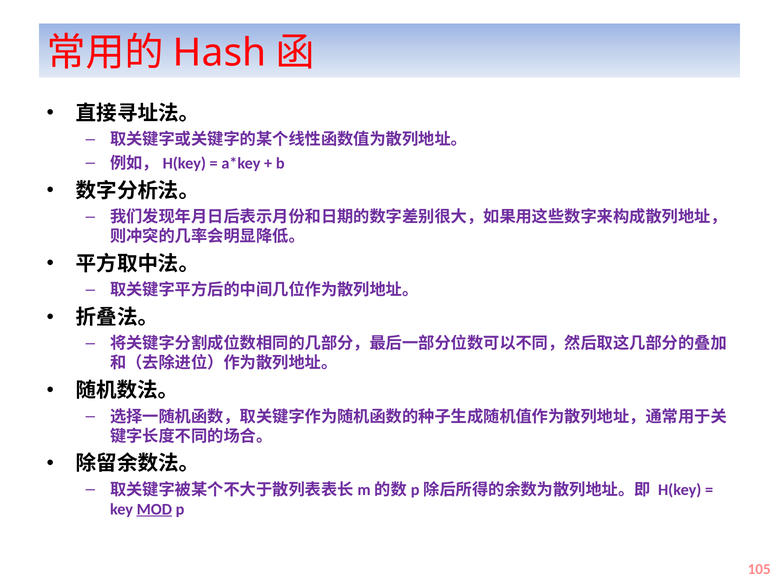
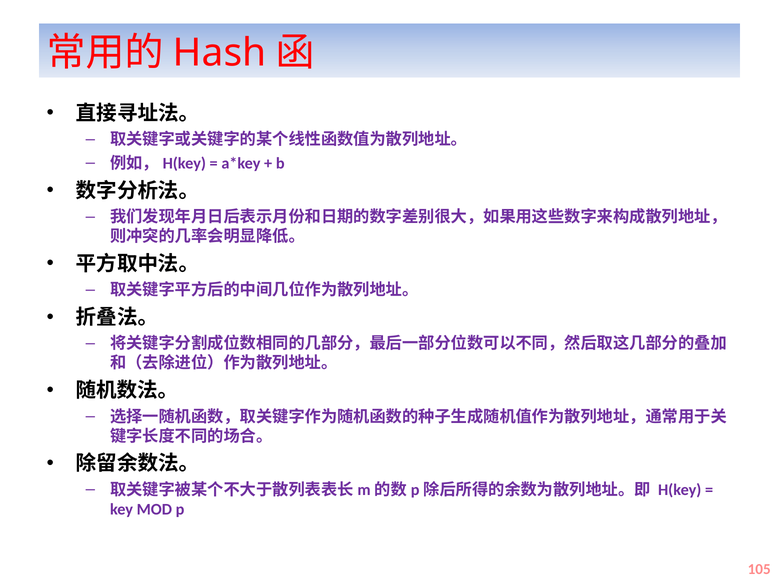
MOD underline: present -> none (154, 509)
